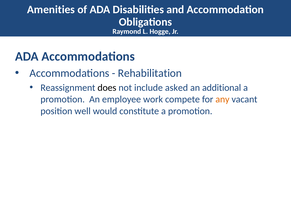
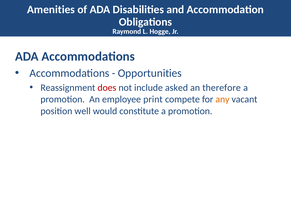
Rehabilitation: Rehabilitation -> Opportunities (150, 73)
does colour: black -> red (107, 87)
additional: additional -> therefore (222, 87)
work: work -> print (153, 99)
